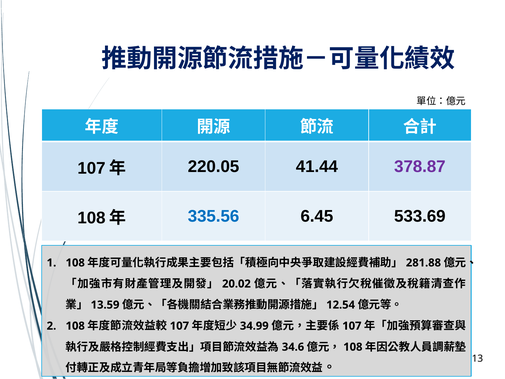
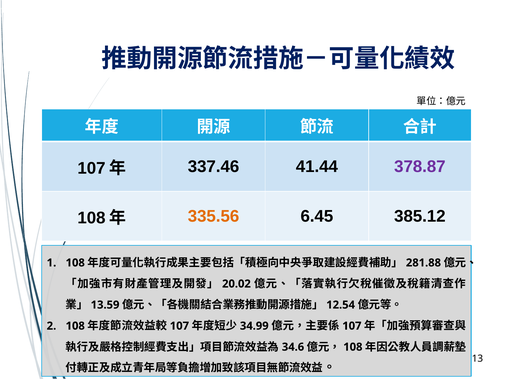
220.05: 220.05 -> 337.46 (214, 167)
335.56 colour: blue -> orange (214, 216)
533.69: 533.69 -> 385.12 (420, 216)
